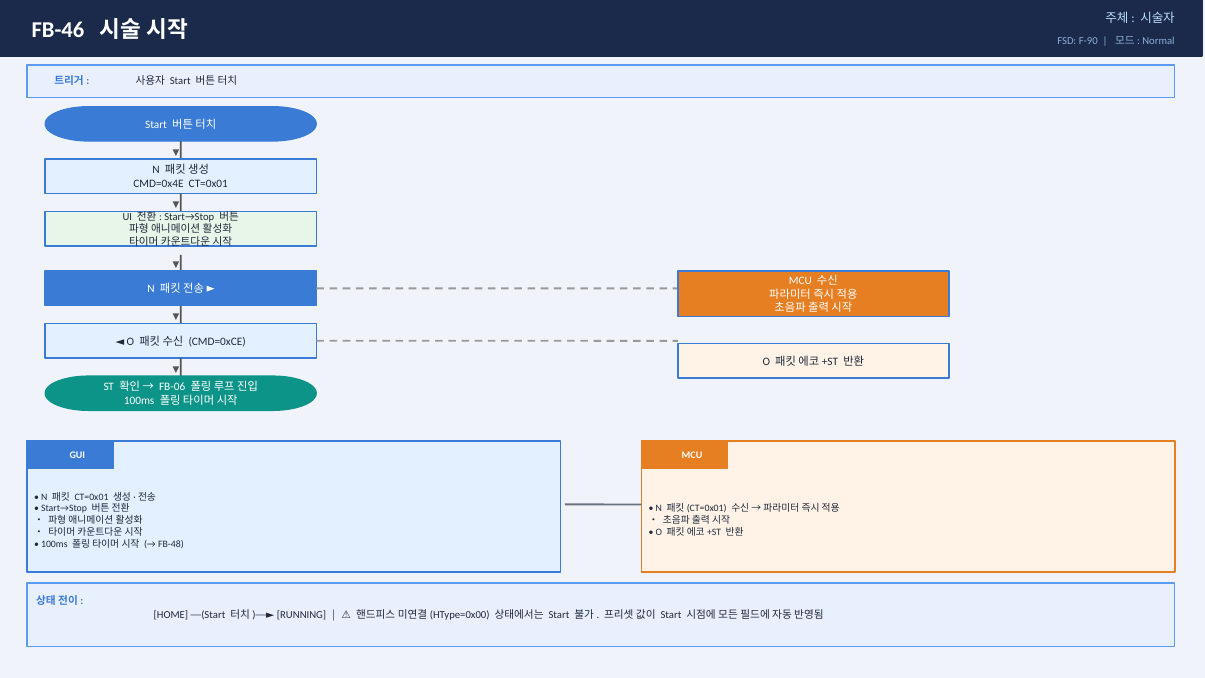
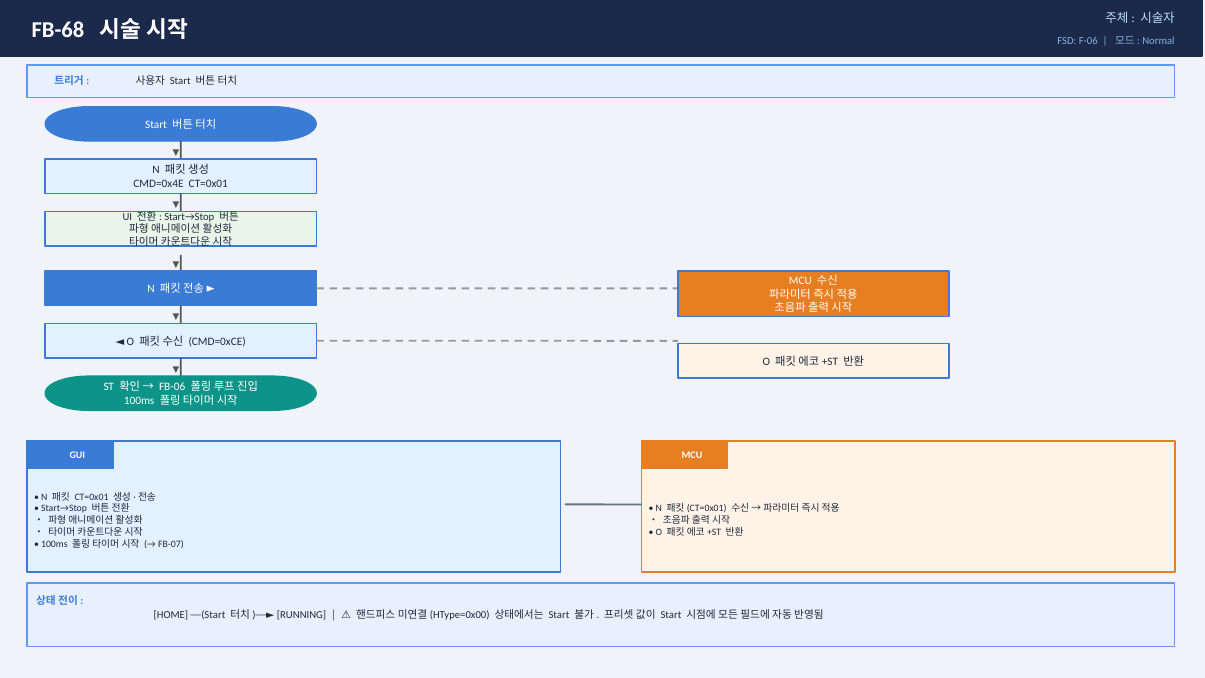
FB-46: FB-46 -> FB-68 (58, 30)
F-90: F-90 -> F-06 (1088, 40)
FB-48: FB-48 -> FB-07 (171, 544)
